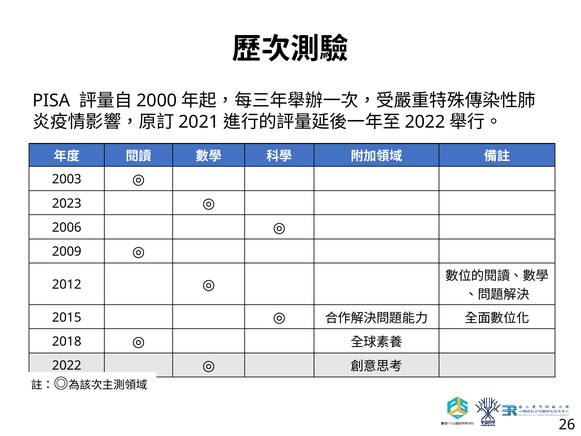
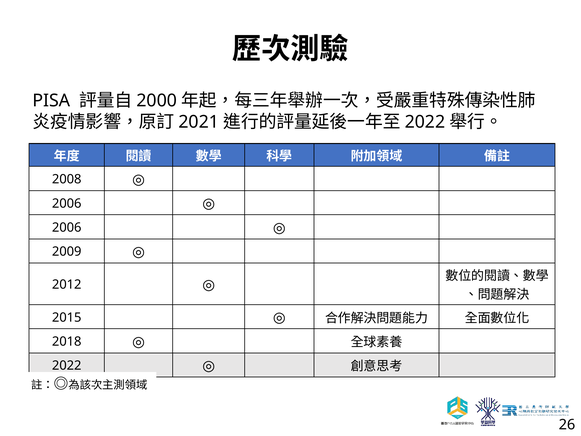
2003: 2003 -> 2008 (67, 179)
2023: 2023 -> 2006 (67, 203)
